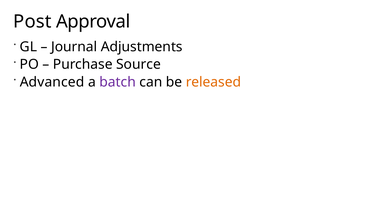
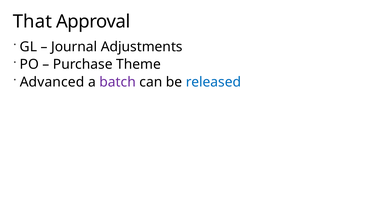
Post: Post -> That (32, 22)
Source: Source -> Theme (139, 65)
released colour: orange -> blue (213, 82)
